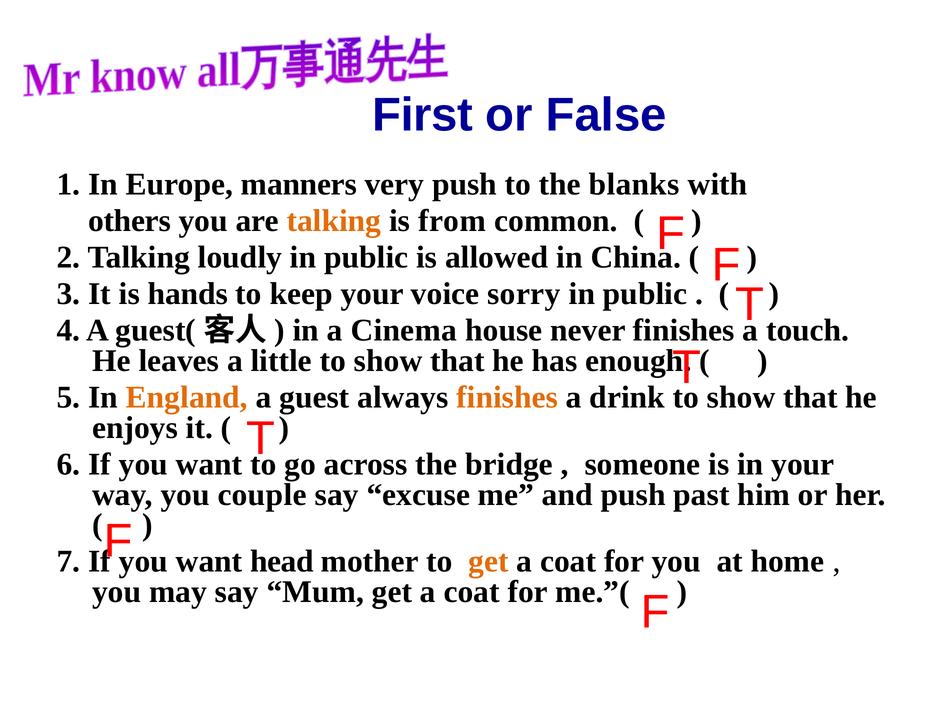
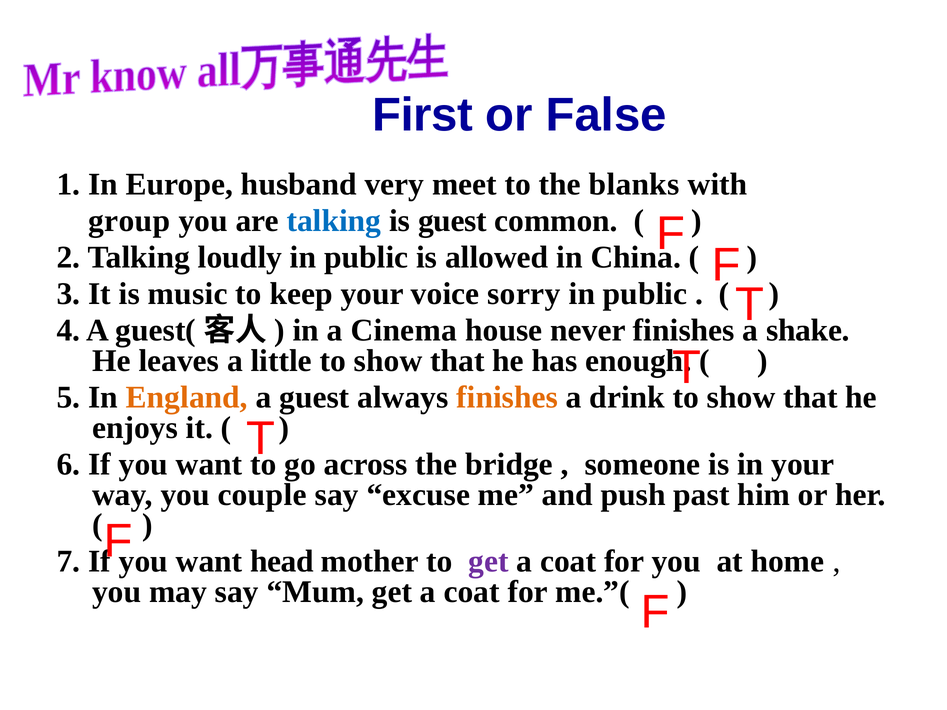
manners: manners -> husband (299, 184)
very push: push -> meet (464, 184)
others: others -> group (129, 221)
talking colour: orange -> blue (334, 221)
is from: from -> guest (452, 221)
hands: hands -> music (188, 294)
touch: touch -> shake (808, 331)
get colour: orange -> purple (488, 562)
